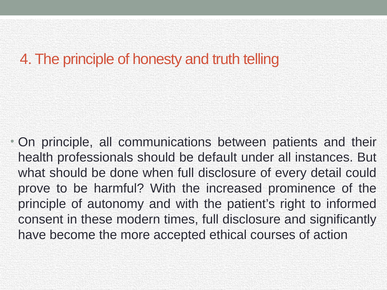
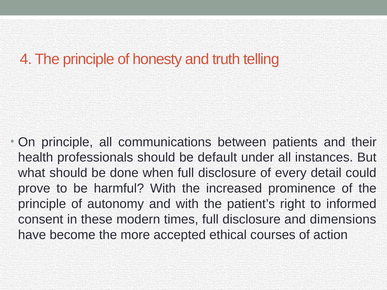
significantly: significantly -> dimensions (343, 220)
